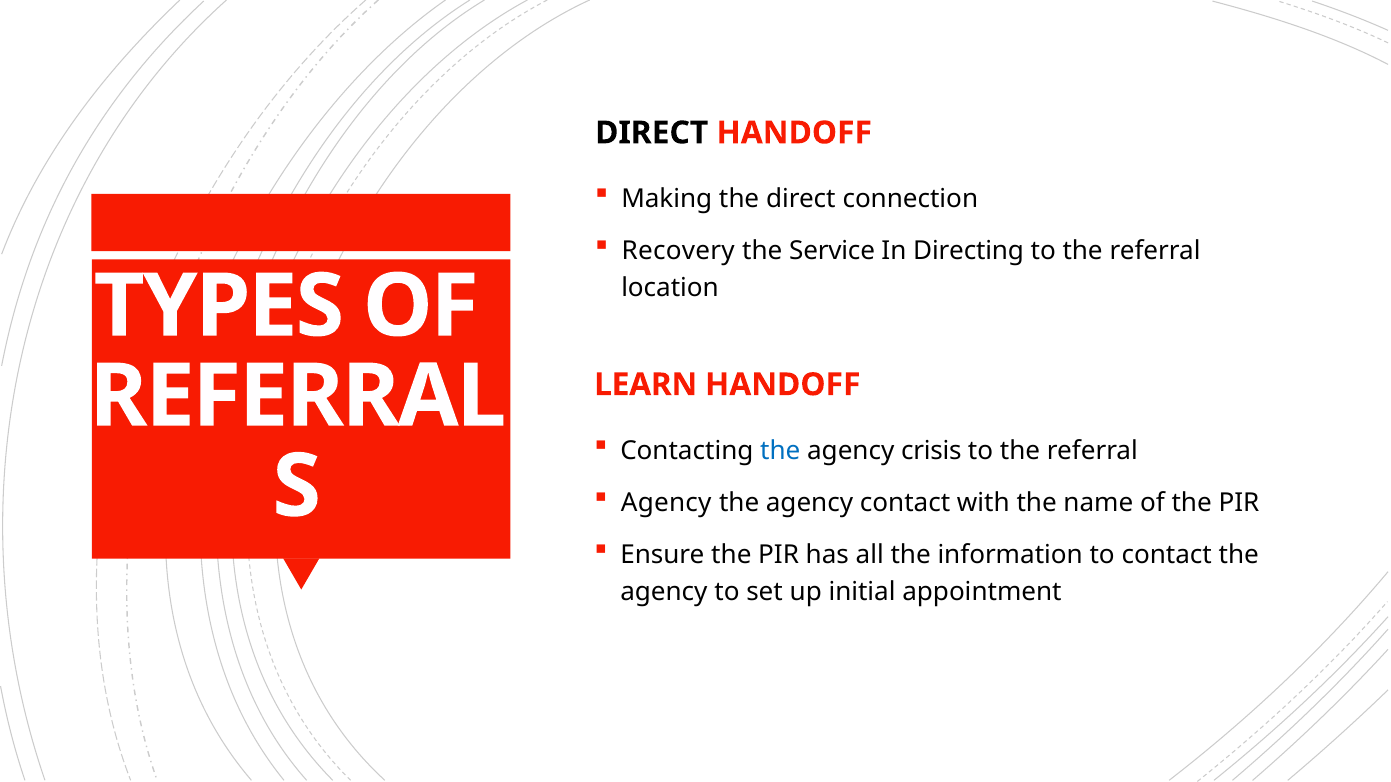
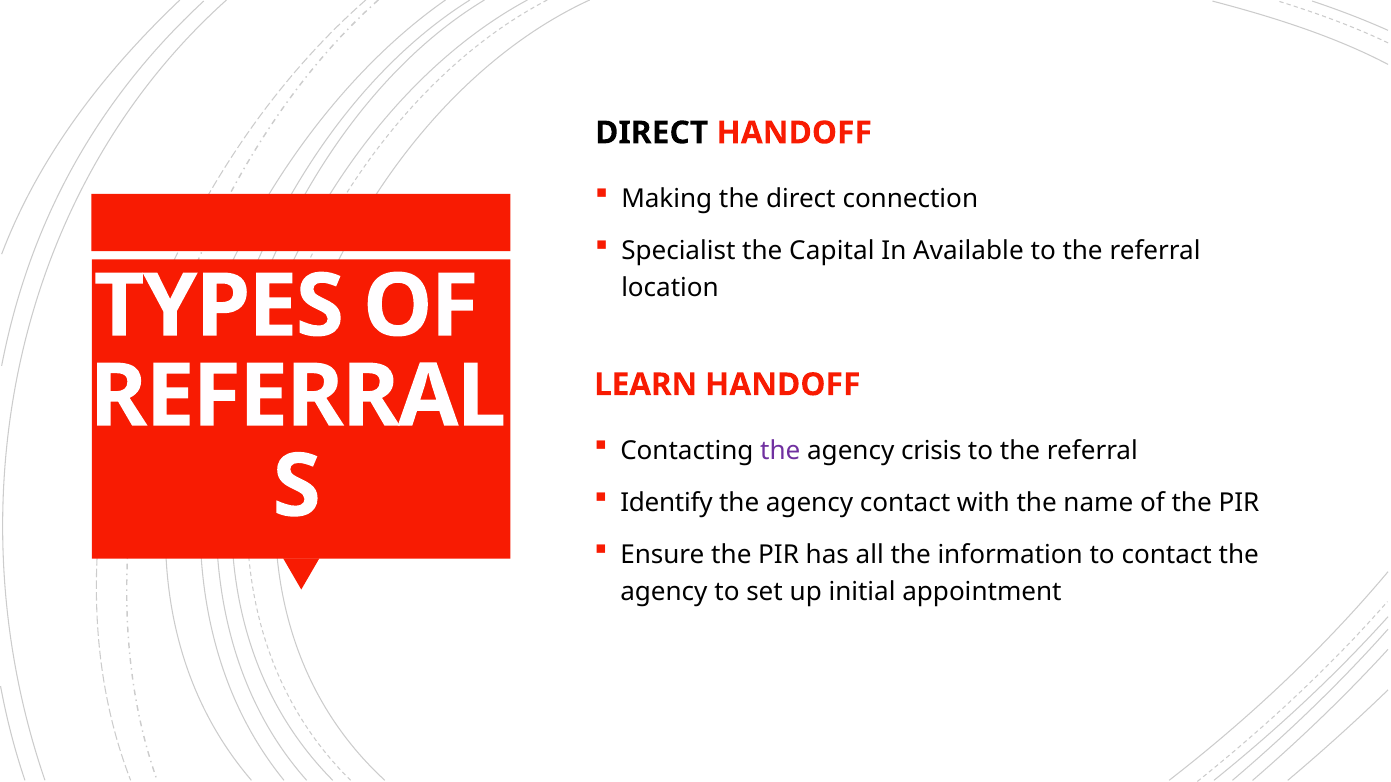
Recovery: Recovery -> Specialist (678, 251)
Service: Service -> Capital (832, 251)
Directing: Directing -> Available (968, 251)
the colour: blue -> purple (780, 451)
Agency: Agency -> Identify (666, 503)
